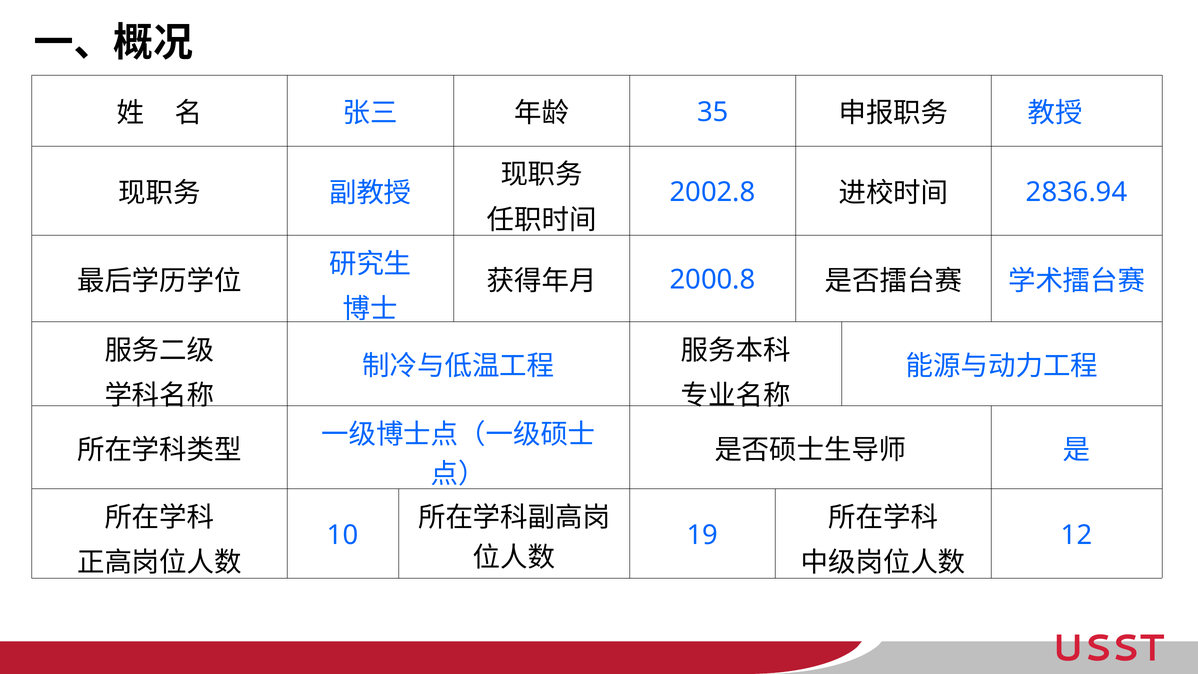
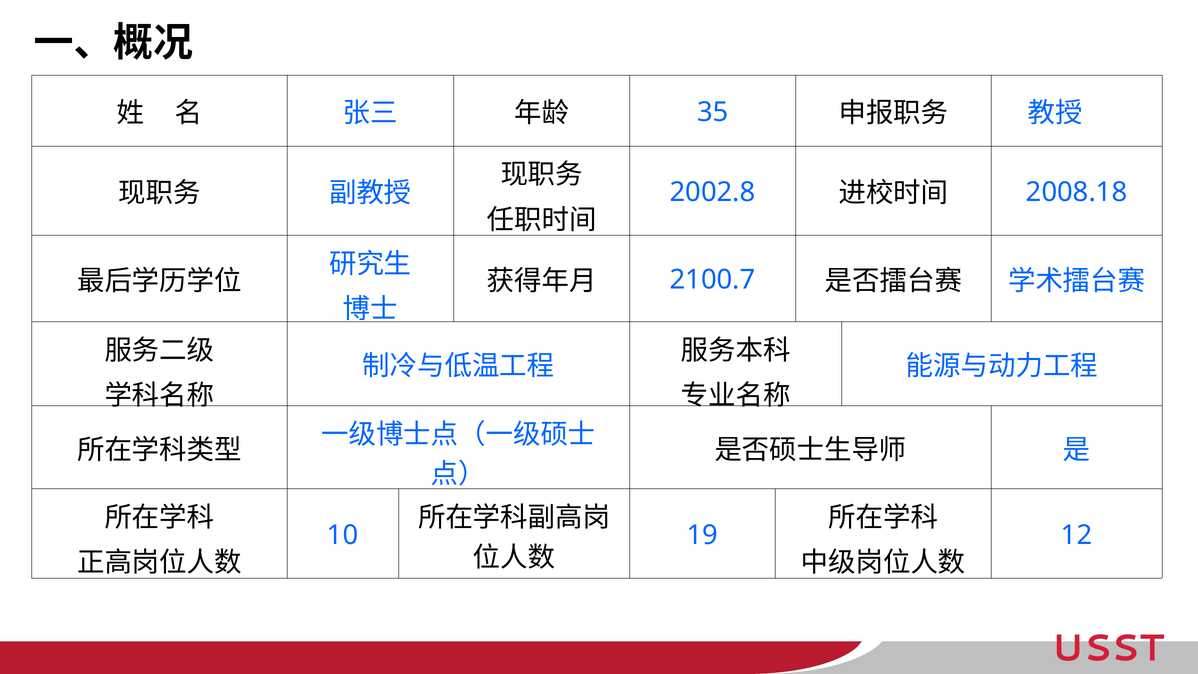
2836.94: 2836.94 -> 2008.18 (1077, 192)
2000.8: 2000.8 -> 2100.7 (713, 280)
